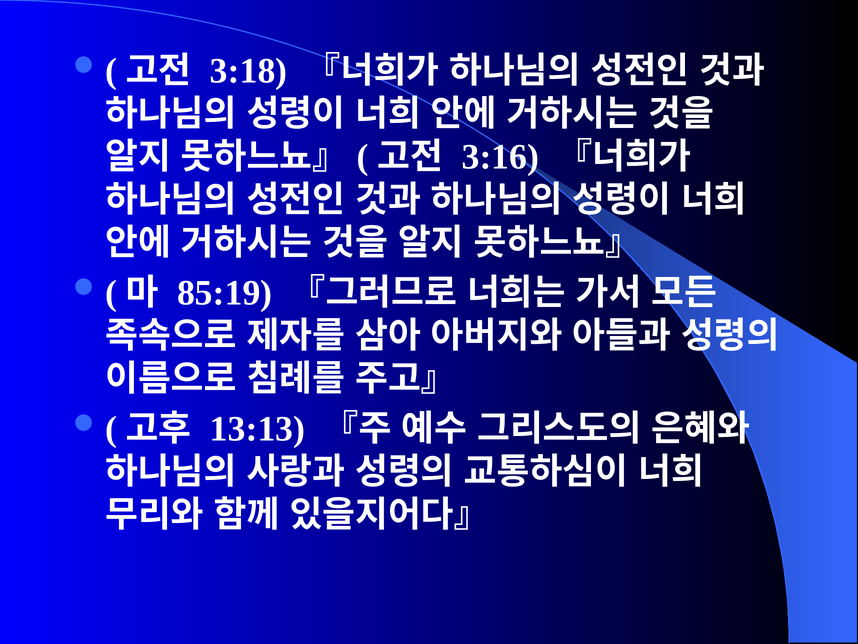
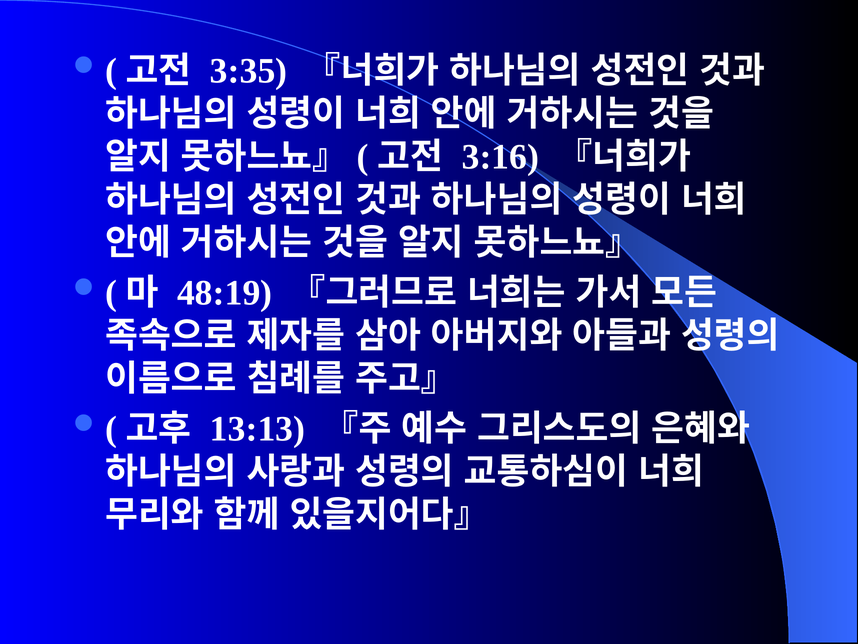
3:18: 3:18 -> 3:35 (249, 71)
85:19: 85:19 -> 48:19 (225, 293)
